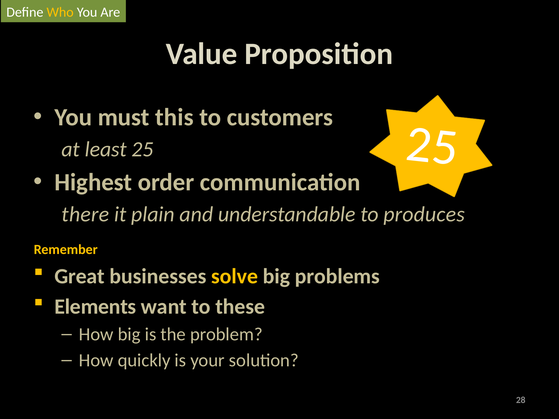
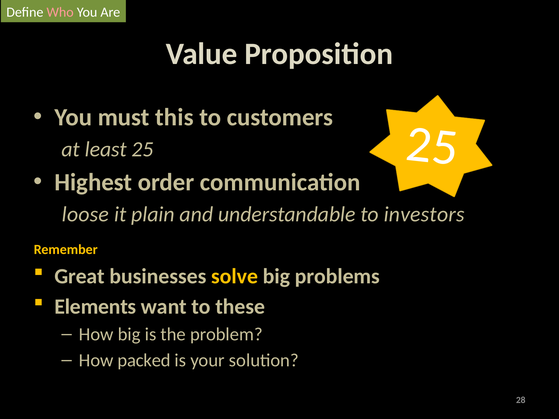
Who colour: yellow -> pink (60, 12)
there: there -> loose (85, 215)
produces: produces -> investors (424, 215)
quickly: quickly -> packed (144, 361)
